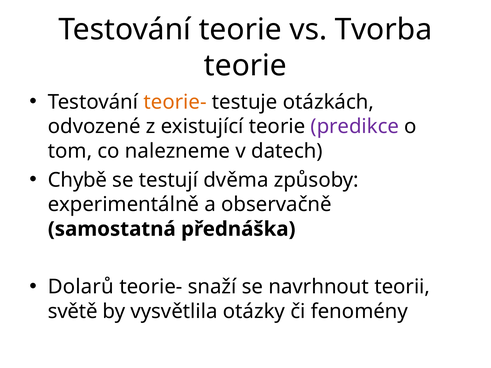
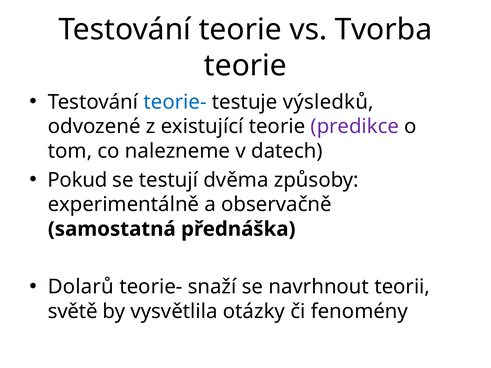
teorie- colour: orange -> blue (175, 102)
otázkách: otázkách -> výsledků (328, 102)
Chybě: Chybě -> Pokud (78, 180)
